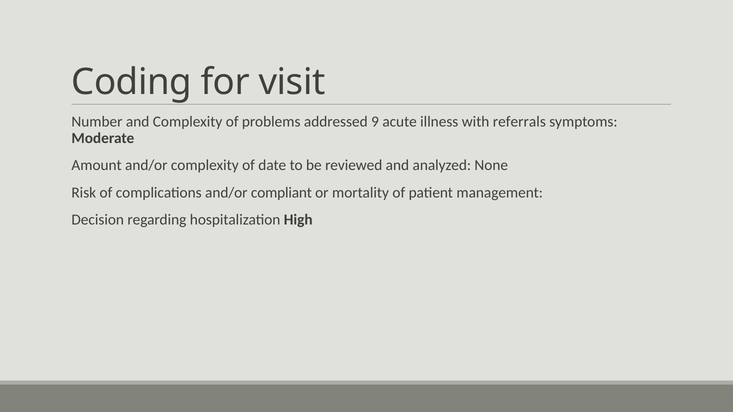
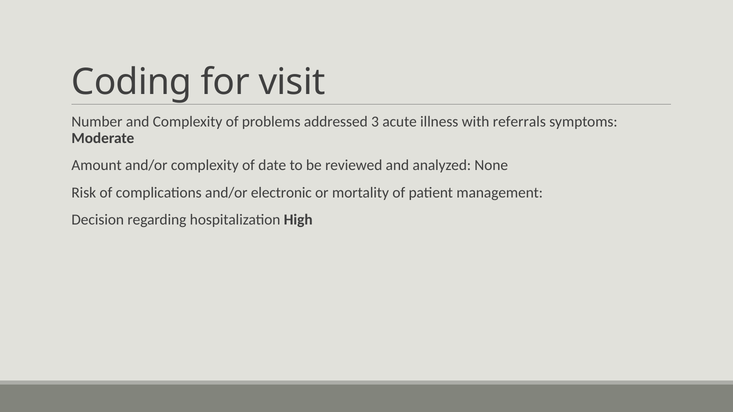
9: 9 -> 3 (375, 122)
compliant: compliant -> electronic (281, 193)
